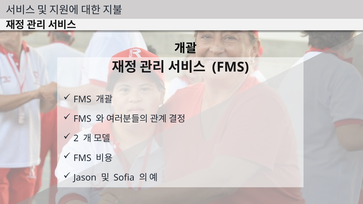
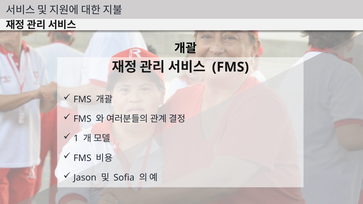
2: 2 -> 1 (76, 139)
